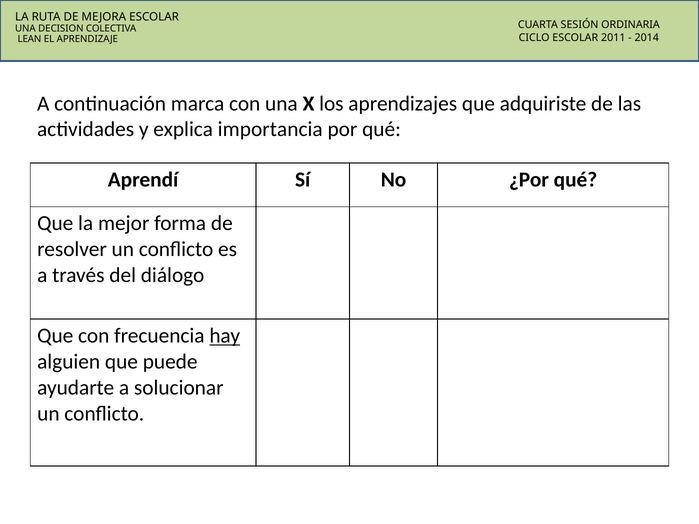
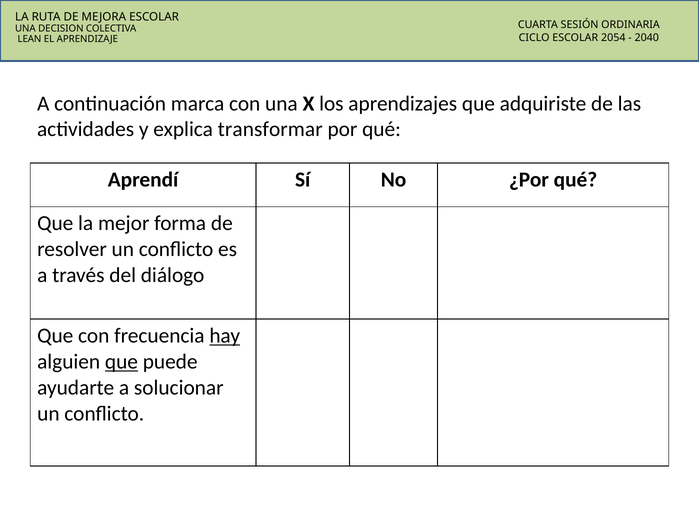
2011: 2011 -> 2054 (613, 38)
2014: 2014 -> 2040 (647, 38)
importancia: importancia -> transformar (270, 129)
que underline: none -> present (121, 362)
